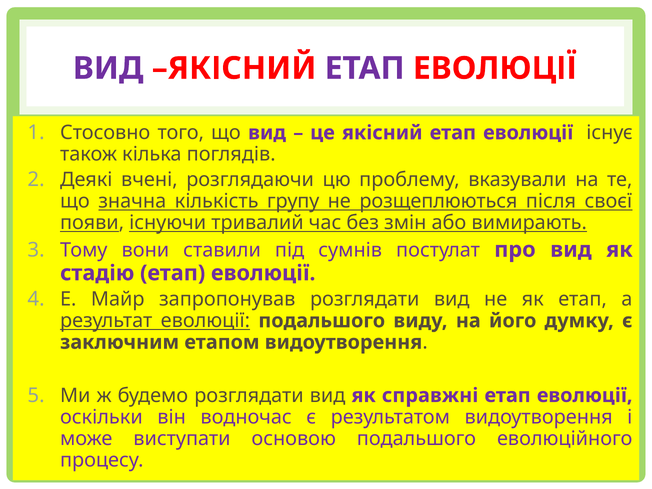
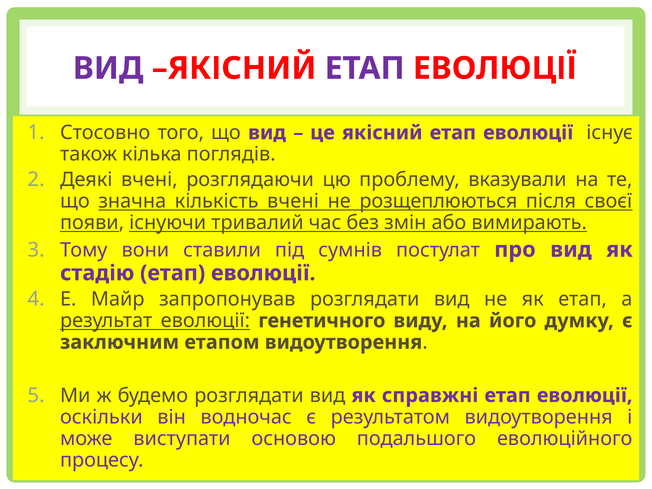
кількість групу: групу -> вчені (293, 201)
еволюції подальшого: подальшого -> генетичного (322, 321)
